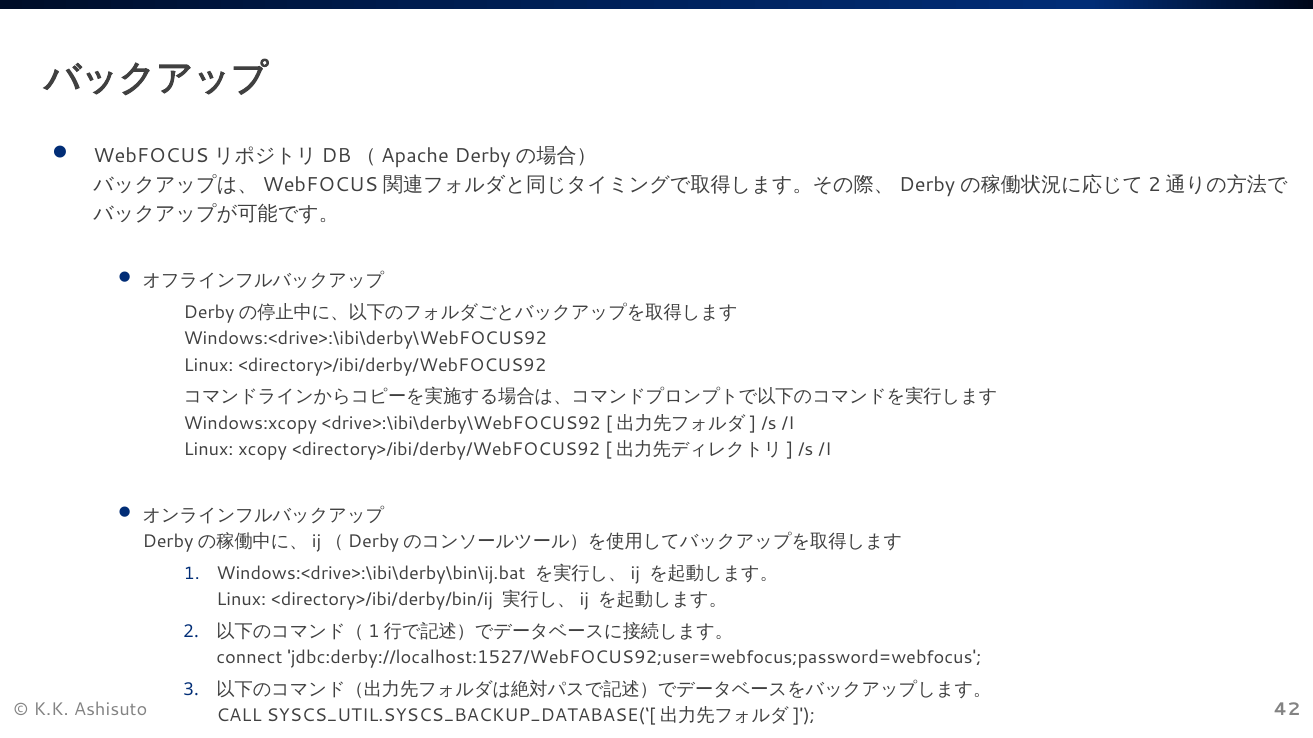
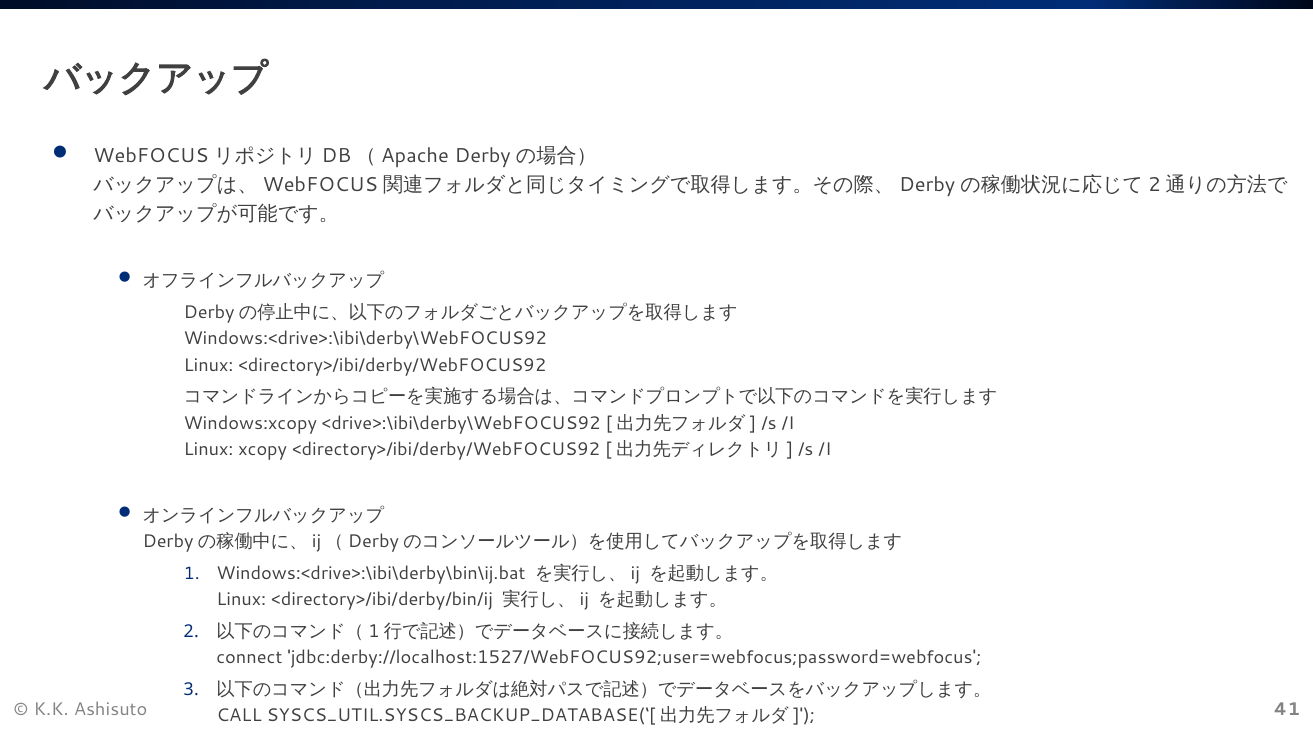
42: 42 -> 41 (1287, 711)
